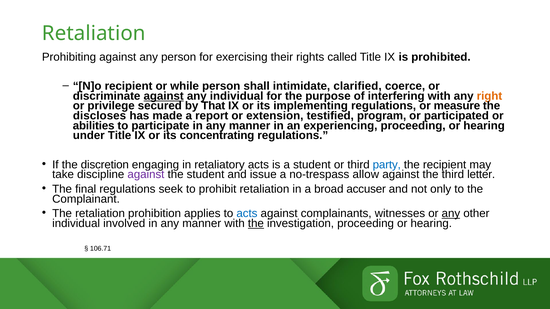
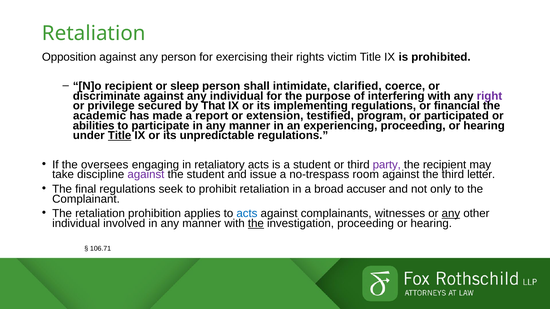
Prohibiting: Prohibiting -> Opposition (69, 57)
called: called -> victim (342, 57)
while: while -> sleep (185, 86)
against underline: present -> none (164, 96)
right colour: orange -> purple (489, 96)
measure: measure -> financial (457, 106)
discloses: discloses -> academic (100, 116)
Title underline: none -> present (120, 136)
concentrating: concentrating -> unpredictable (217, 136)
discretion: discretion -> oversees (105, 165)
party colour: blue -> purple (387, 165)
allow: allow -> room (366, 175)
